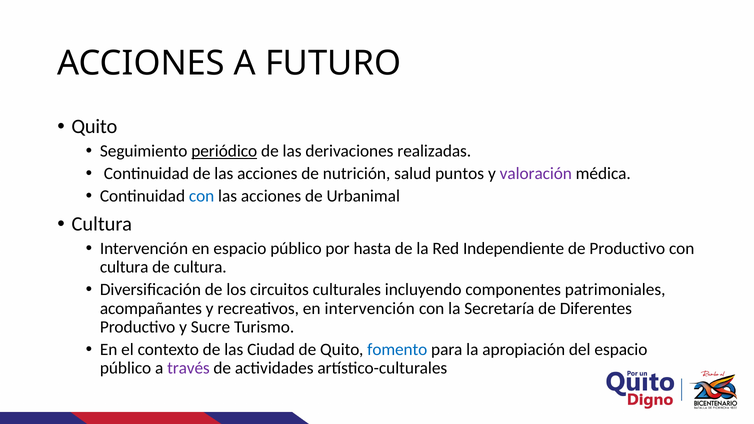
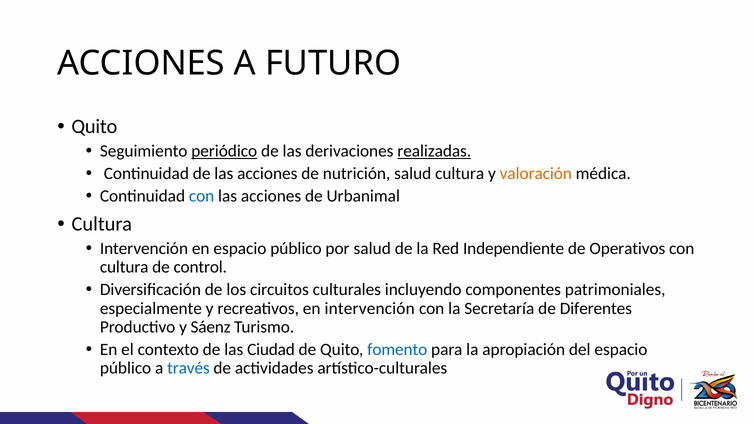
realizadas underline: none -> present (434, 151)
salud puntos: puntos -> cultura (460, 173)
valoración colour: purple -> orange (536, 173)
por hasta: hasta -> salud (372, 249)
de Productivo: Productivo -> Operativos (627, 249)
de cultura: cultura -> control (200, 267)
acompañantes: acompañantes -> especialmente (151, 308)
Sucre: Sucre -> Sáenz (211, 327)
través colour: purple -> blue (188, 368)
